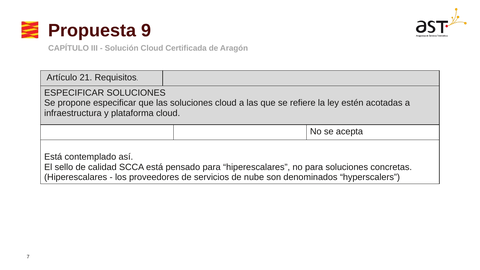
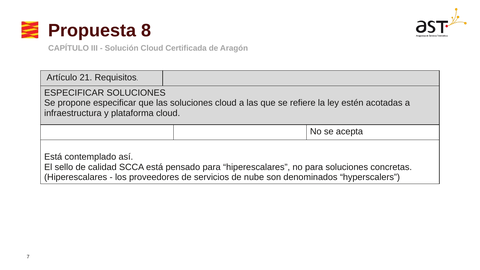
9: 9 -> 8 (146, 31)
